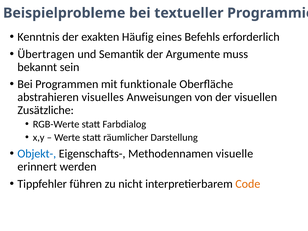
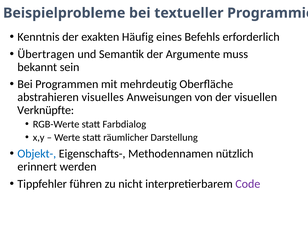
funktionale: funktionale -> mehrdeutig (148, 84)
Zusätzliche: Zusätzliche -> Verknüpfte (46, 110)
visuelle: visuelle -> nützlich (235, 154)
Code colour: orange -> purple (248, 184)
